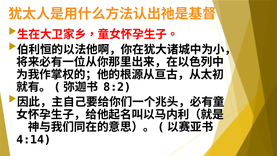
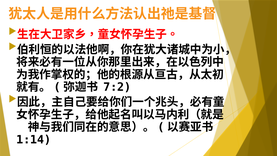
8:2: 8:2 -> 7:2 (117, 87)
4:14: 4:14 -> 1:14 (34, 139)
